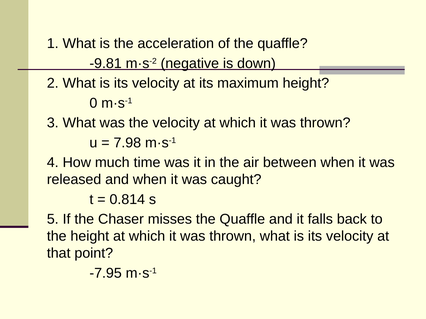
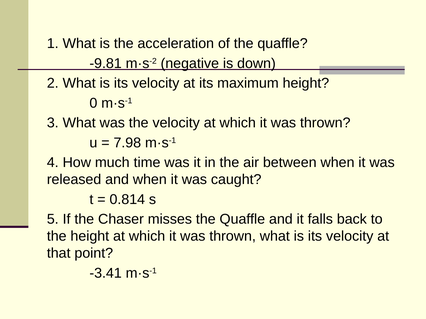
-7.95: -7.95 -> -3.41 (106, 274)
